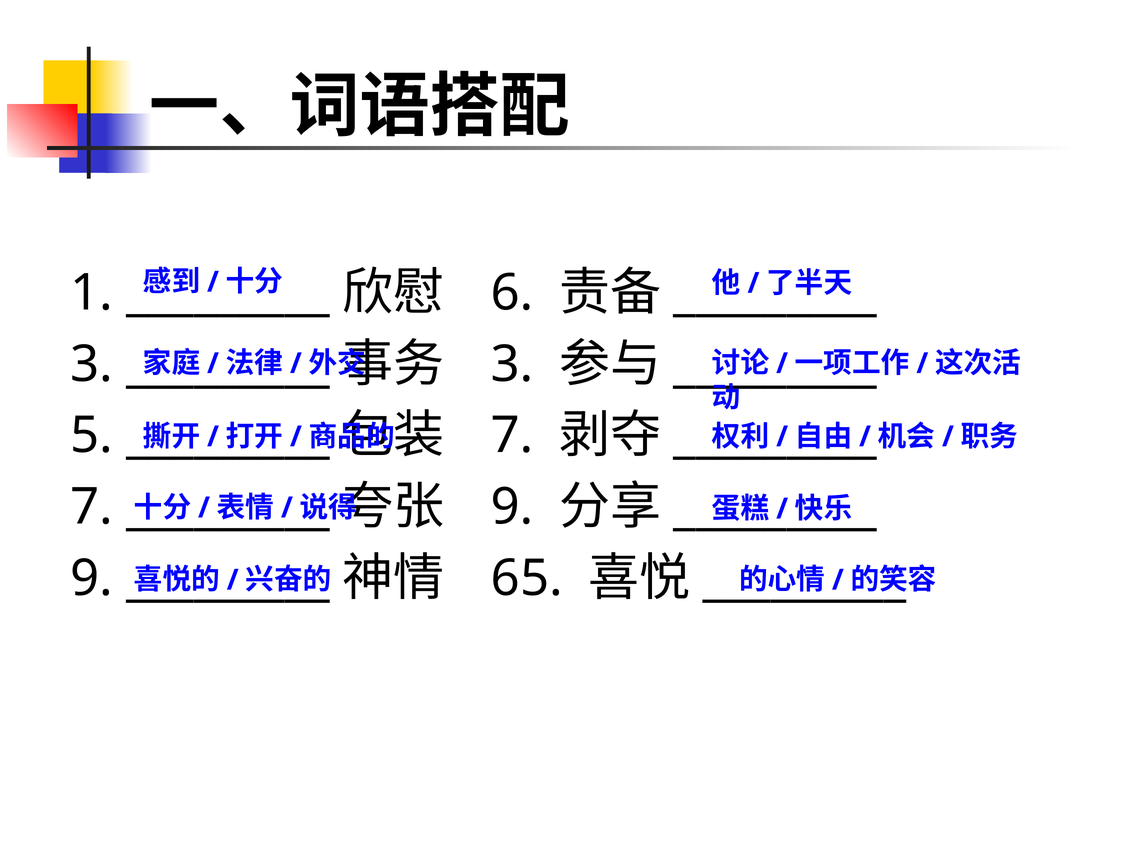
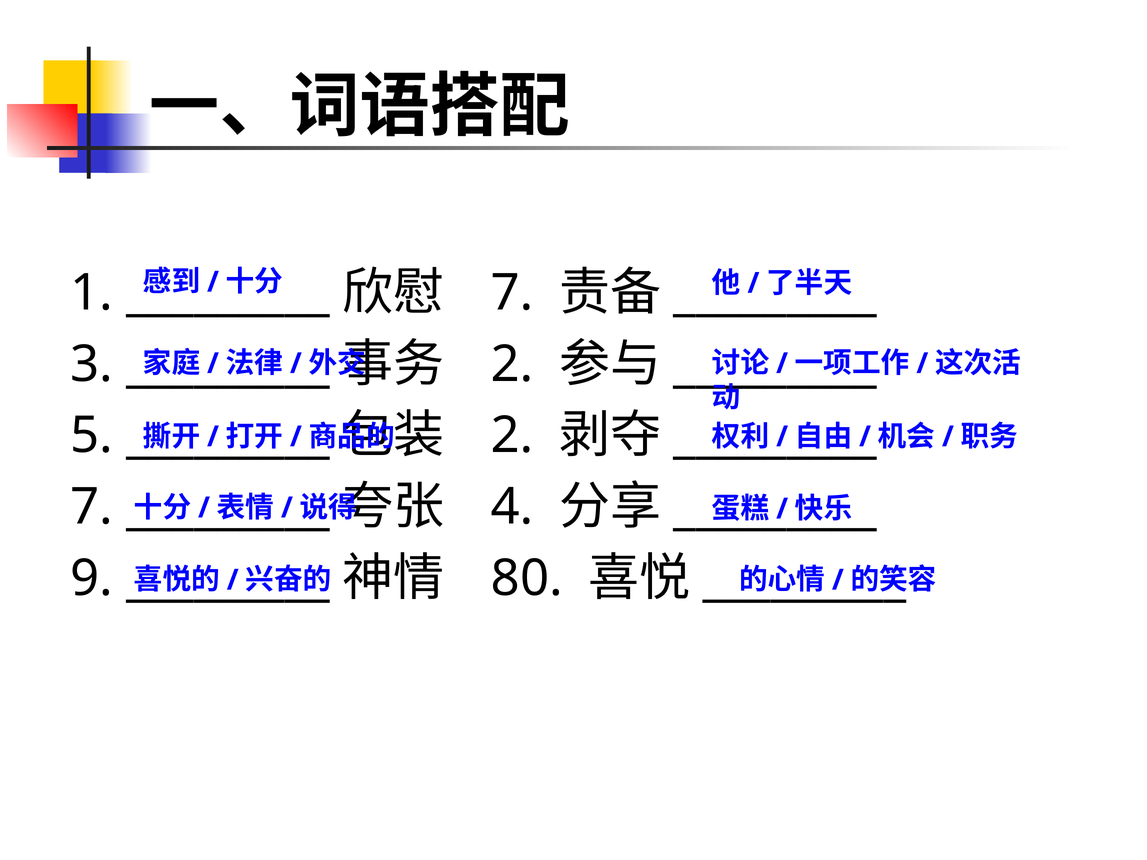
6: 6 -> 7 (512, 293)
3: 3 -> 2 (512, 364)
7: 7 -> 2 (512, 436)
9: 9 -> 4 (512, 507)
65: 65 -> 80 (527, 579)
